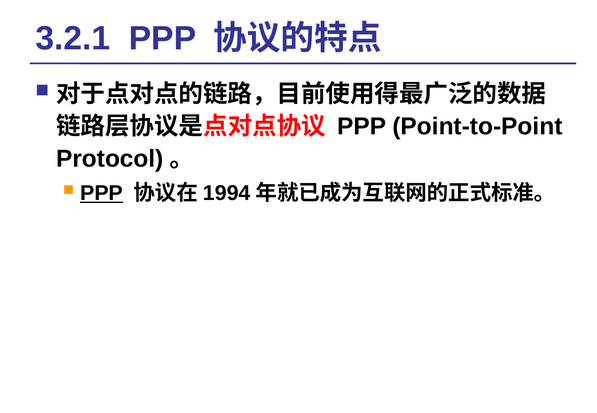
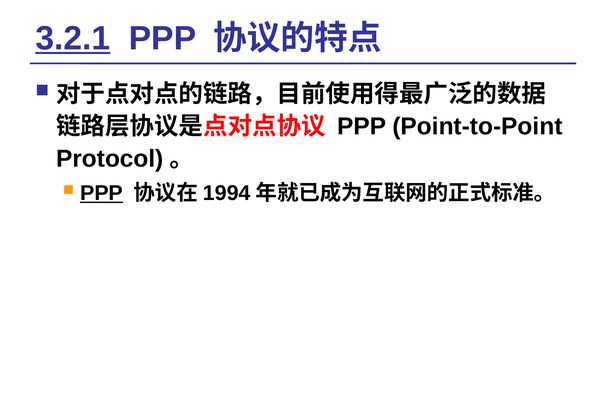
3.2.1 underline: none -> present (73, 38)
